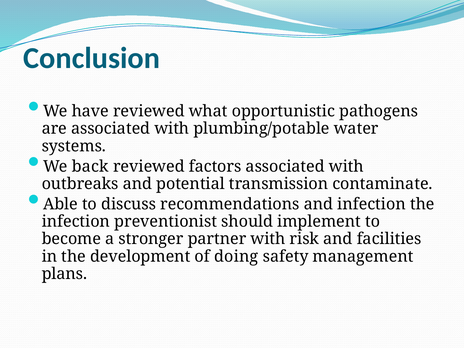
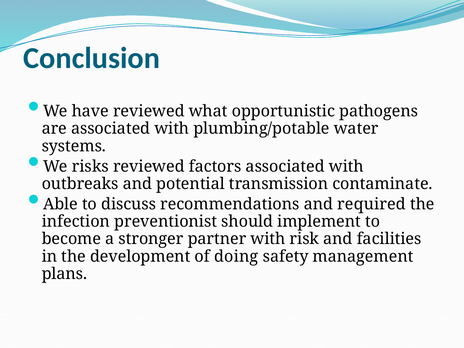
back: back -> risks (90, 166)
and infection: infection -> required (371, 204)
